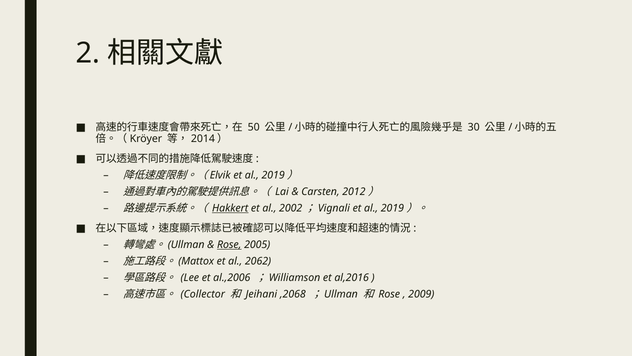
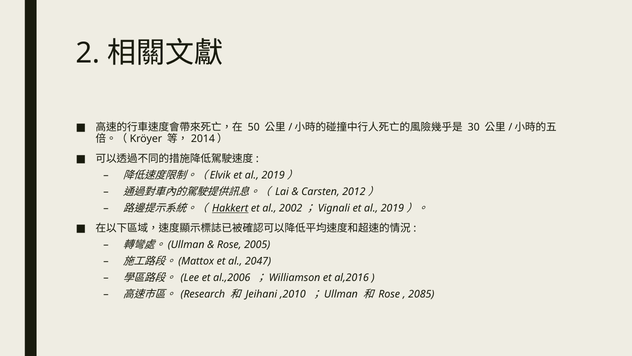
Rose underline: present -> none (229, 244)
2062: 2062 -> 2047 (258, 261)
Collector: Collector -> Research (203, 294)
,2068: ,2068 -> ,2010 (293, 294)
2009: 2009 -> 2085 (421, 294)
